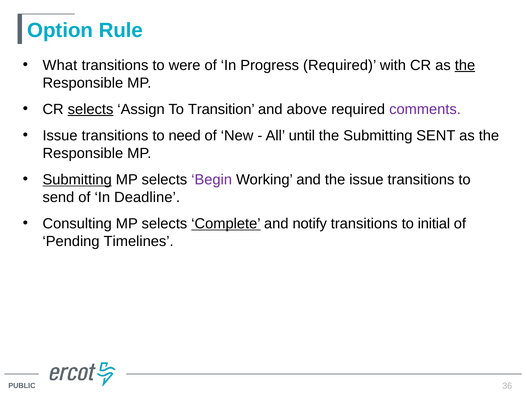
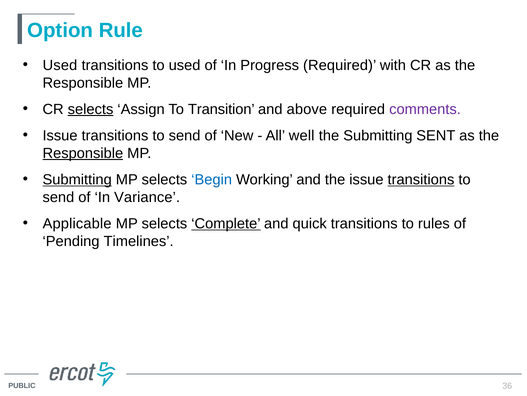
What: What -> Used (60, 65)
to were: were -> used (185, 65)
the underline: present -> none (465, 65)
need: need -> send (185, 135)
until: until -> well (302, 135)
Responsible underline: none -> present (83, 153)
Begin colour: purple -> blue (212, 179)
transitions underline: none -> present (421, 179)
Deadline: Deadline -> Variance (147, 197)
Consulting: Consulting -> Applicable (77, 223)
notify: notify -> quick (310, 223)
initial: initial -> rules (434, 223)
